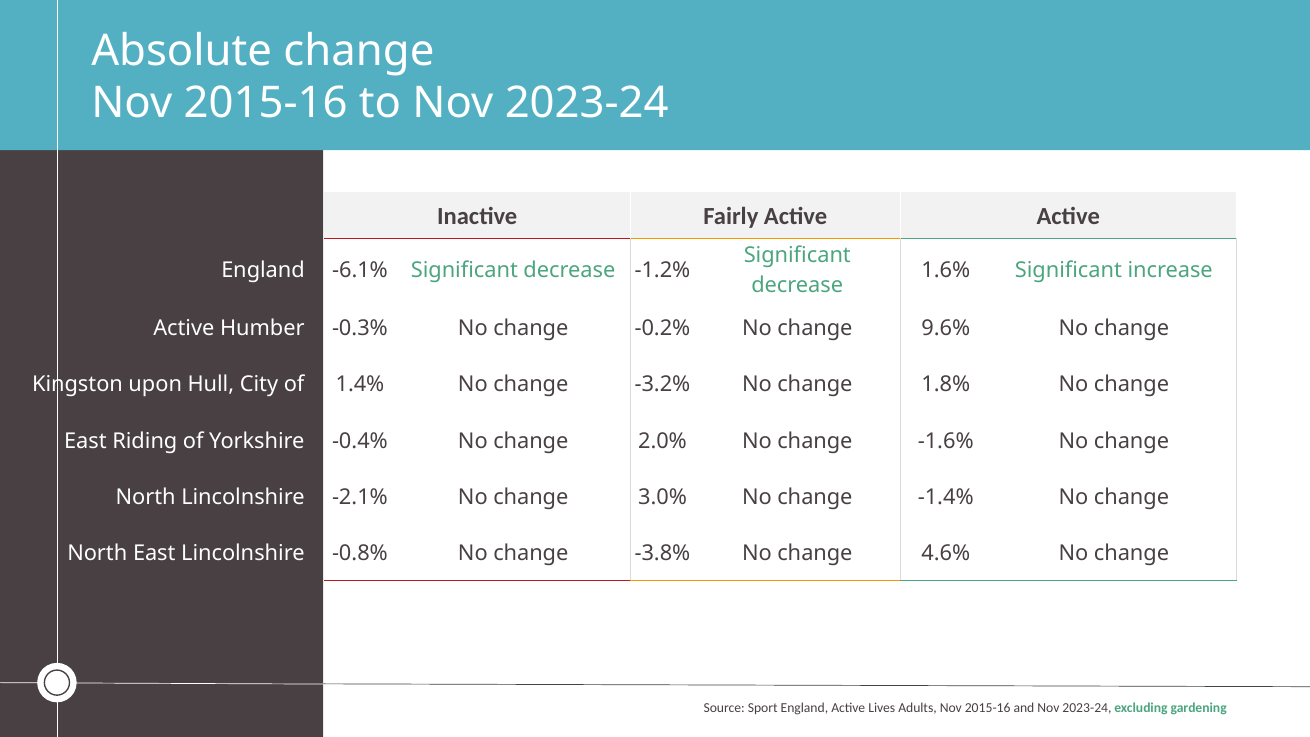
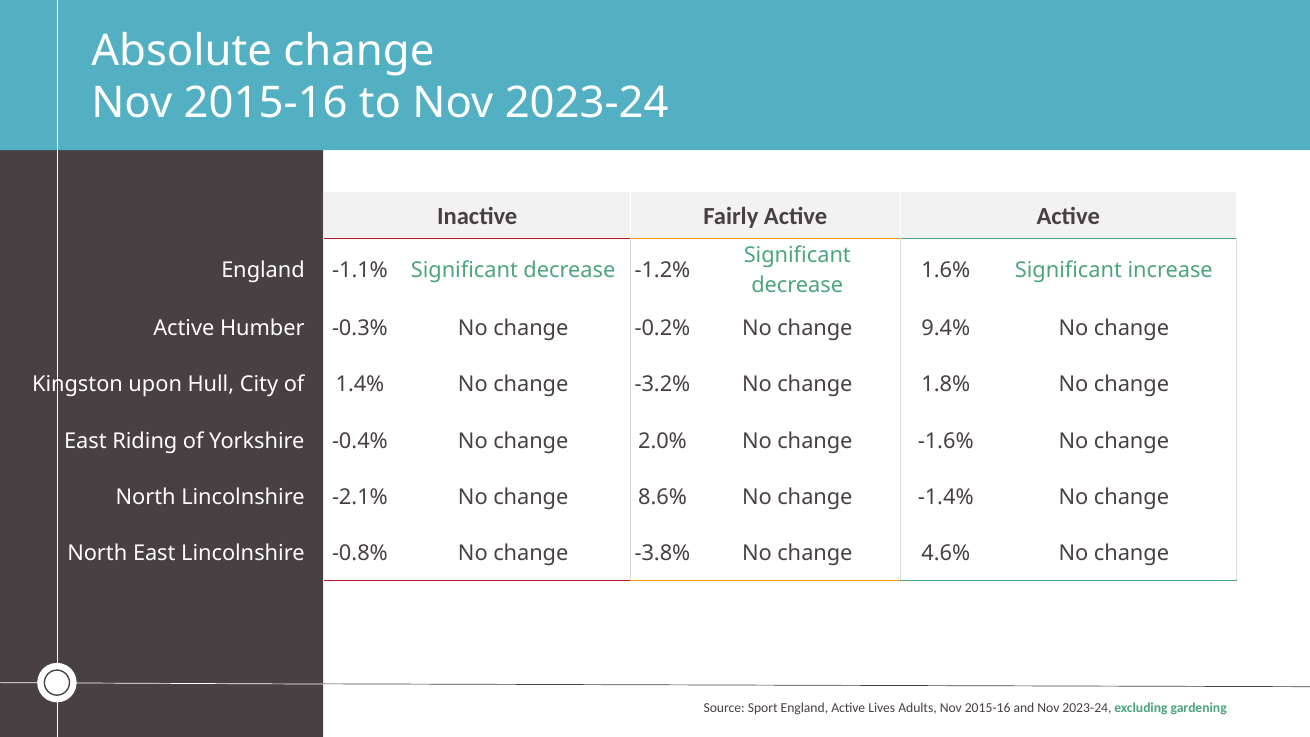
-6.1%: -6.1% -> -1.1% (360, 270)
9.6%: 9.6% -> 9.4% (946, 328)
3.0%: 3.0% -> 8.6% (663, 497)
